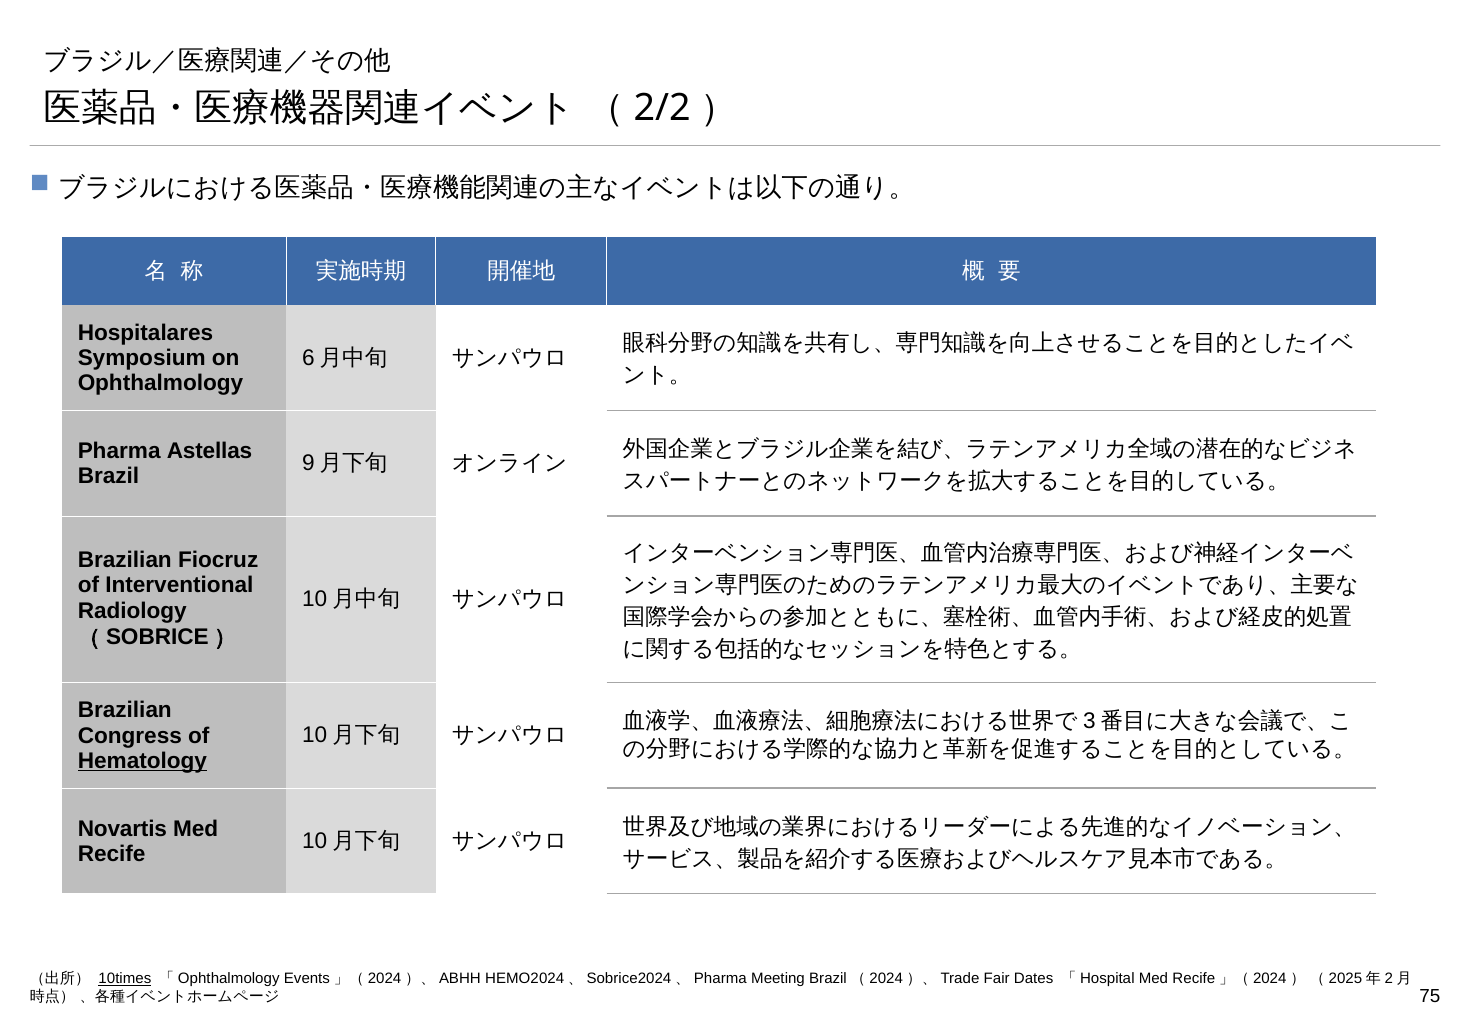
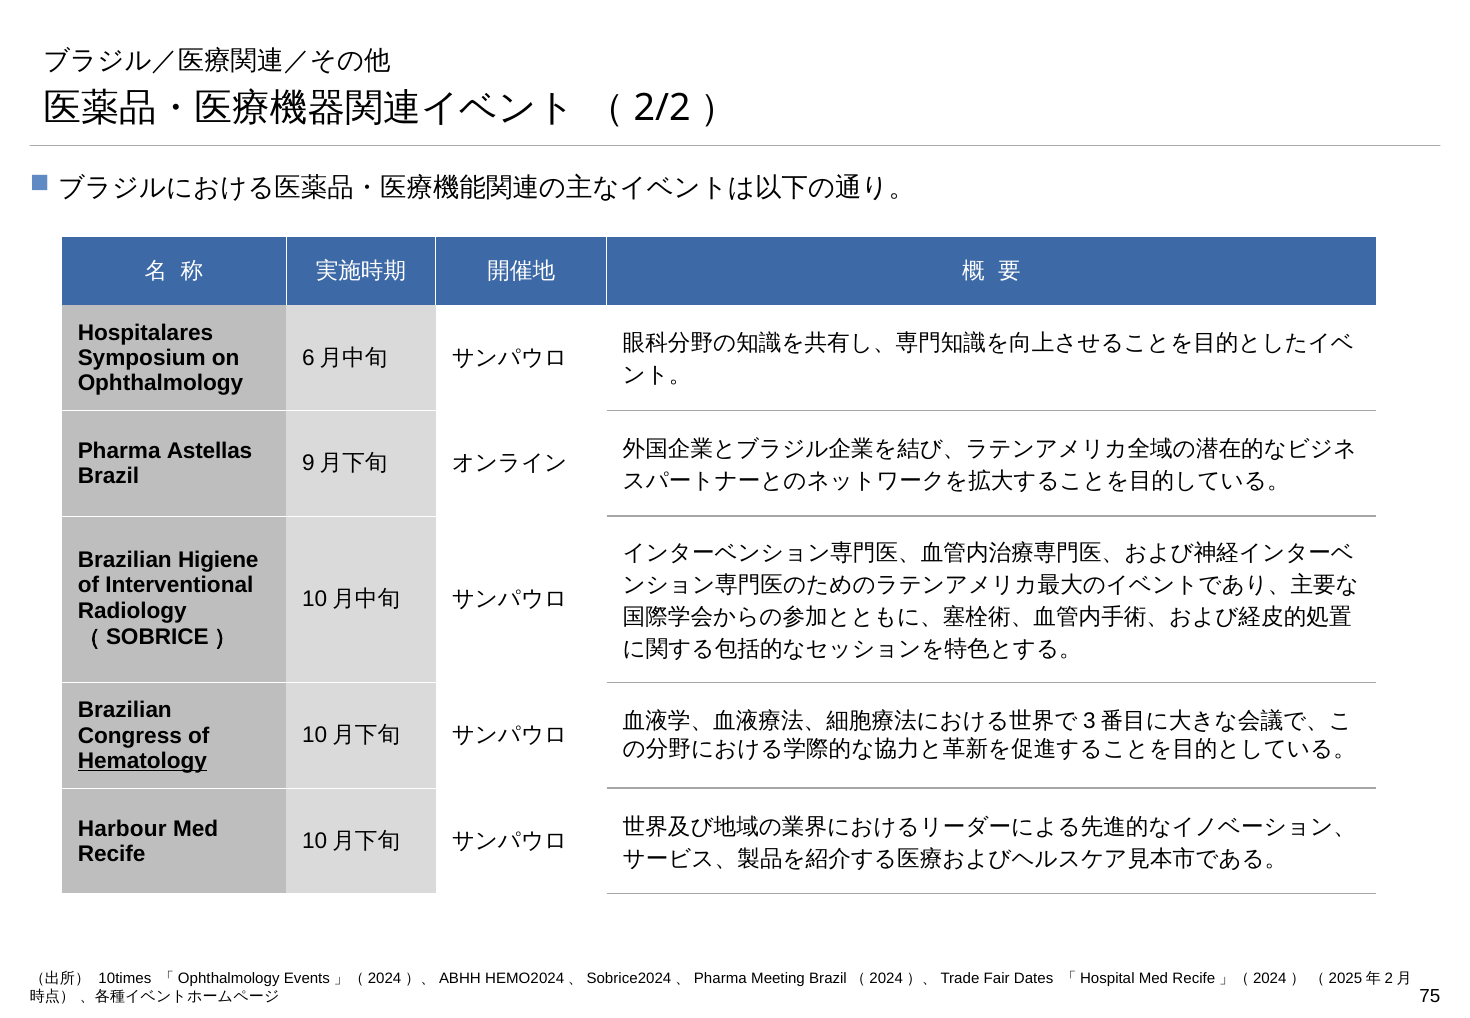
Fiocruz: Fiocruz -> Higiene (218, 560)
Novartis: Novartis -> Harbour (122, 828)
10times underline: present -> none (125, 978)
